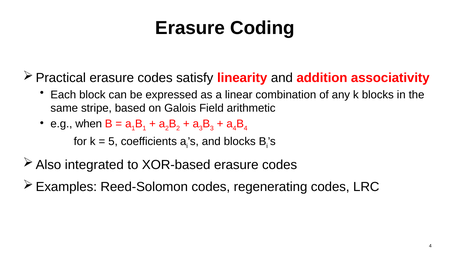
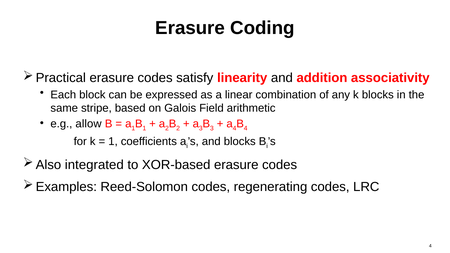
when: when -> allow (89, 124)
5: 5 -> 1 (113, 142)
